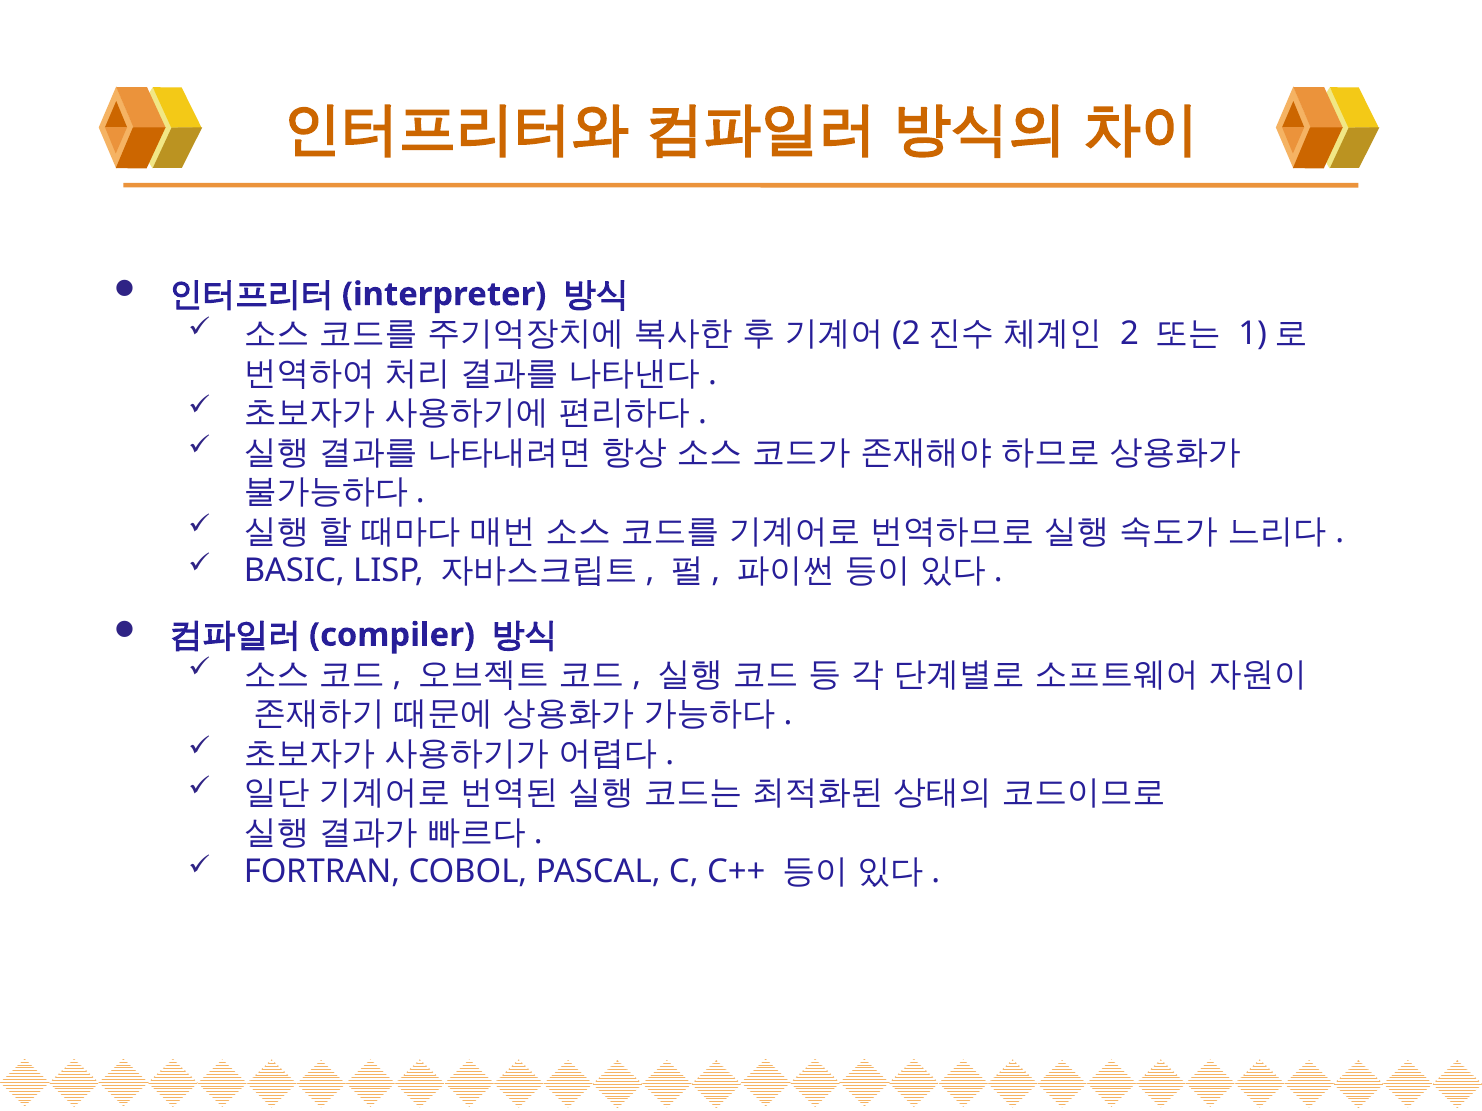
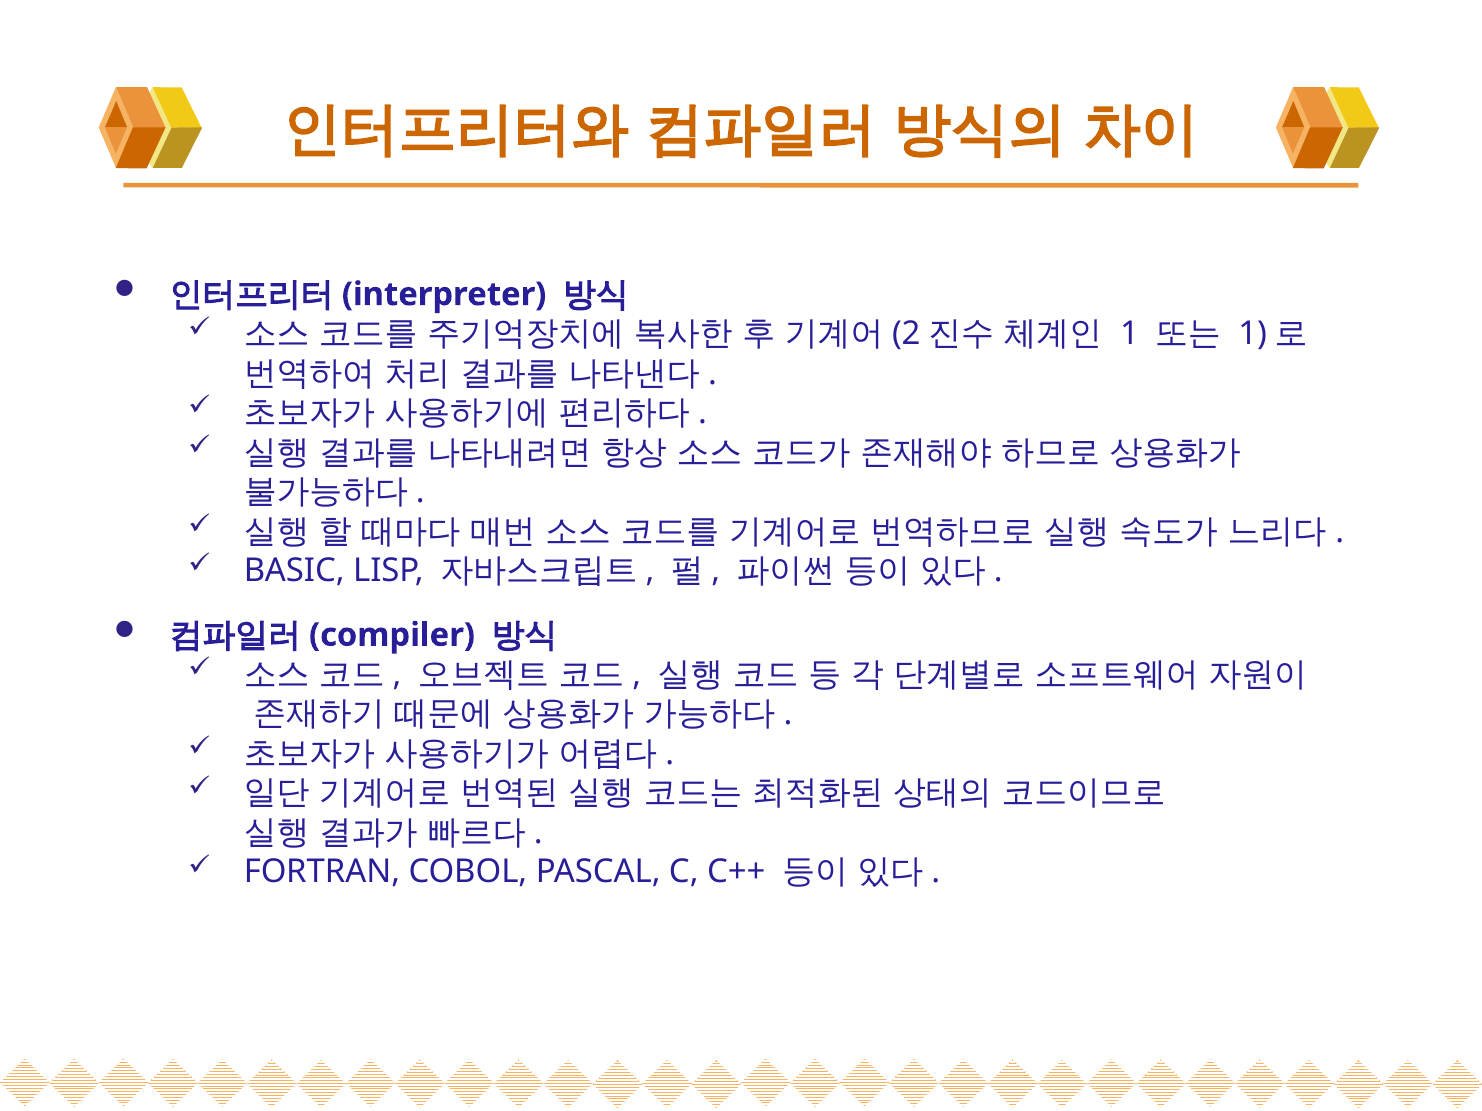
2: 2 -> 1 (1129, 334)
